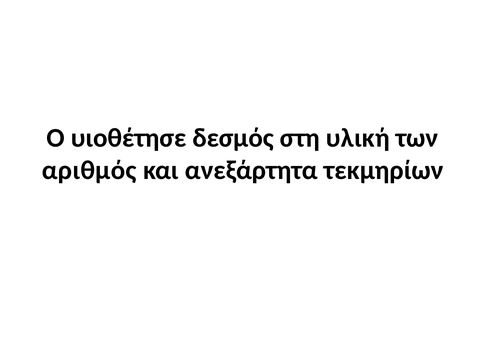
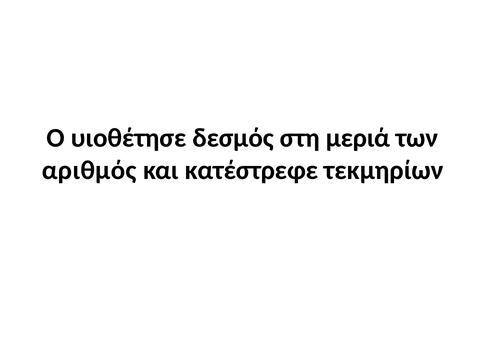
υλική: υλική -> μεριά (358, 138)
ανεξάρτητα: ανεξάρτητα -> κατέστρεφε (251, 170)
